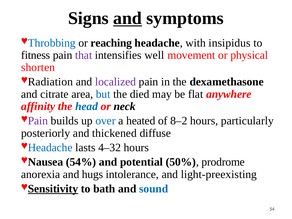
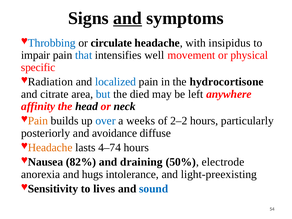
reaching: reaching -> circulate (111, 43)
fitness: fitness -> impair (36, 55)
that colour: purple -> blue (84, 55)
shorten: shorten -> specific (38, 67)
localized colour: purple -> blue (116, 82)
dexamethasone: dexamethasone -> hydrocortisone (227, 82)
flat: flat -> left (196, 94)
head colour: blue -> black (87, 106)
Pain colour: purple -> orange (38, 121)
heated: heated -> weeks (141, 121)
8–2: 8–2 -> 2–2 (179, 121)
thickened: thickened -> avoidance (115, 133)
Headache colour: blue -> orange (50, 148)
4–32: 4–32 -> 4–74 (110, 148)
54%: 54% -> 82% (81, 162)
potential: potential -> draining (141, 162)
prodrome: prodrome -> electrode (223, 162)
Sensitivity underline: present -> none (53, 189)
bath: bath -> lives (104, 189)
